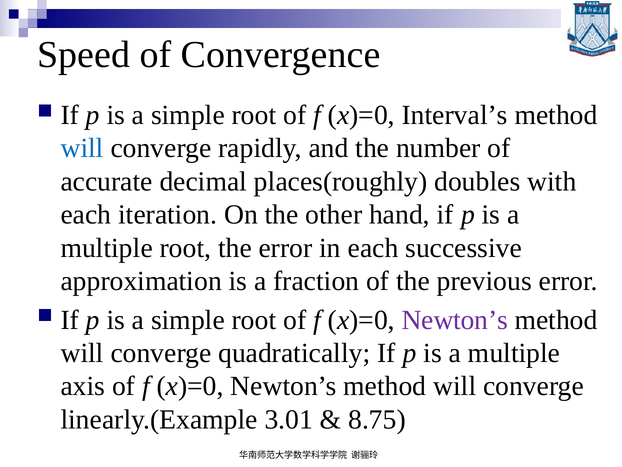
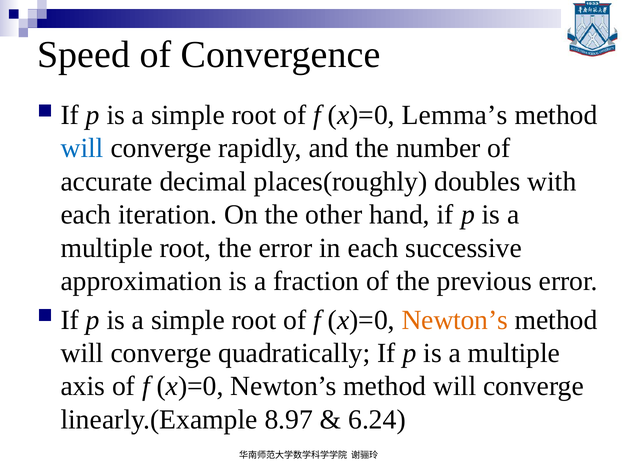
Interval’s: Interval’s -> Lemma’s (455, 115)
Newton’s colour: purple -> orange (455, 320)
3.01: 3.01 -> 8.97 (289, 419)
8.75: 8.75 -> 6.24 (377, 419)
